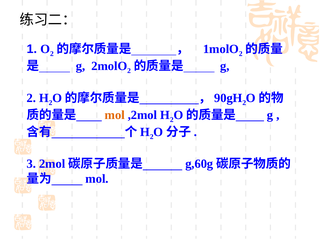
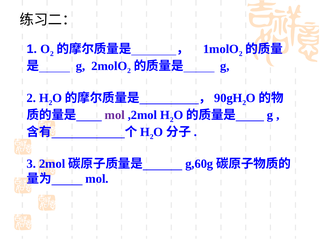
mol colour: orange -> purple (115, 115)
